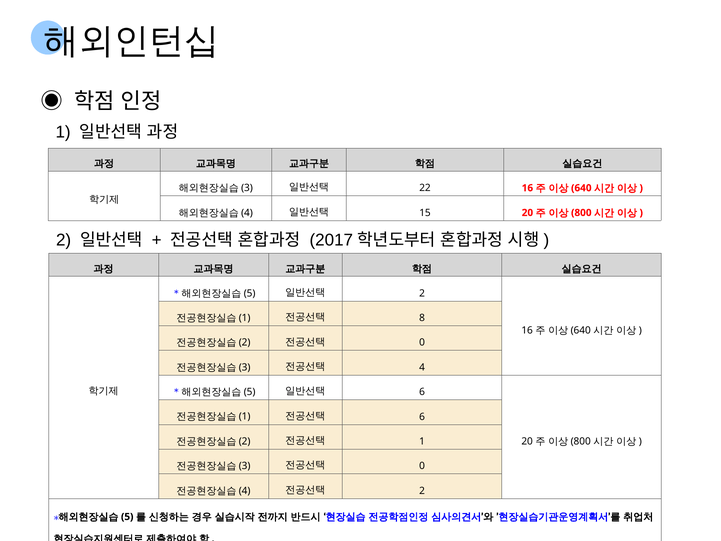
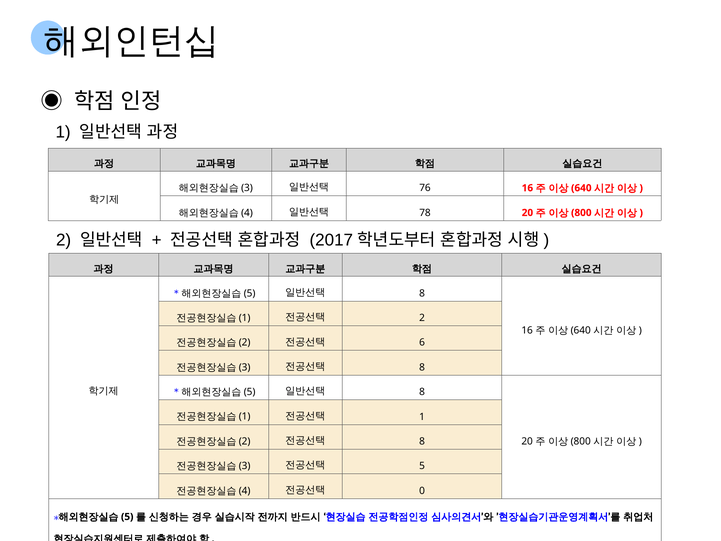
22: 22 -> 76 (425, 188)
15: 15 -> 78 (425, 213)
2: 2 -> 8 (422, 293)
8: 8 -> 2 (422, 318)
0: 0 -> 6 (422, 343)
4: 4 -> 8 (422, 367)
6: 6 -> 8 (422, 392)
6: 6 -> 1 (422, 417)
1: 1 -> 8 (422, 441)
0: 0 -> 5 (422, 466)
2: 2 -> 0 (422, 491)
